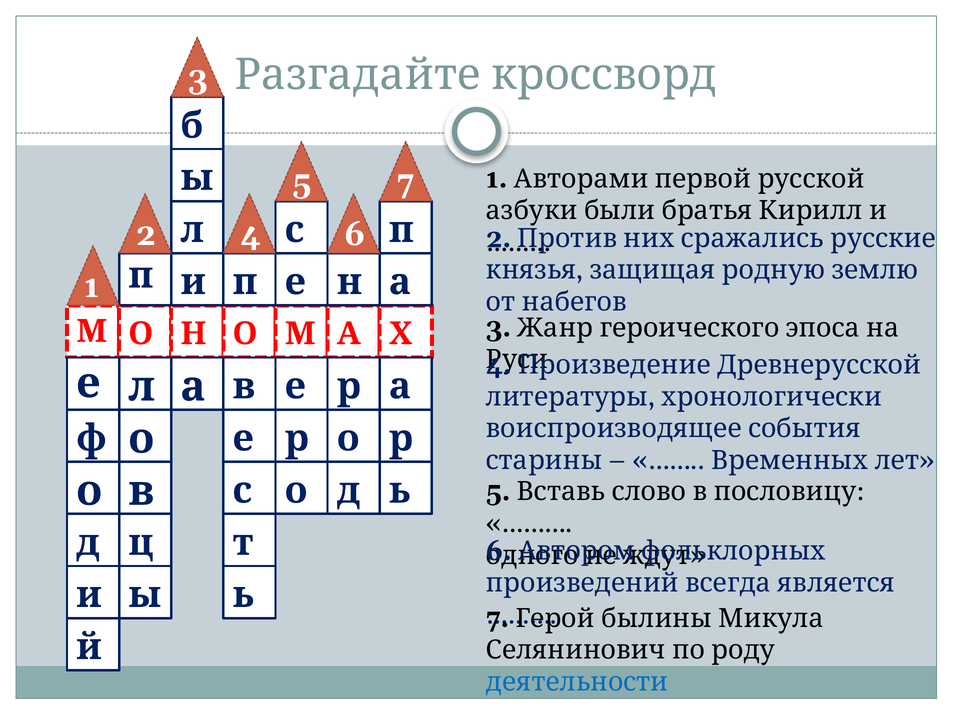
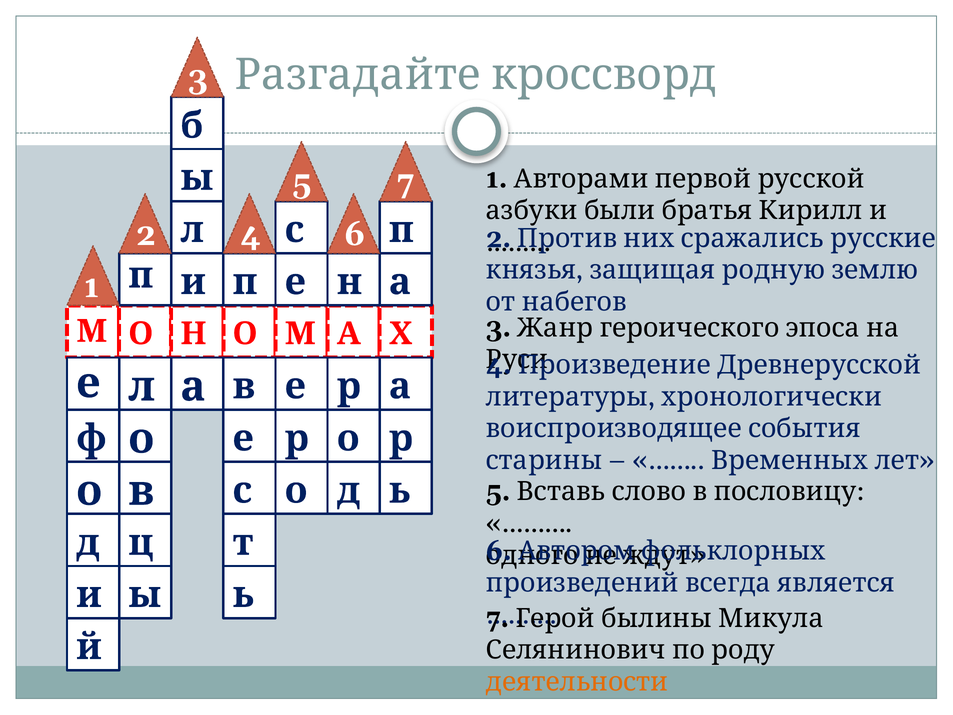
деятельности colour: blue -> orange (577, 682)
